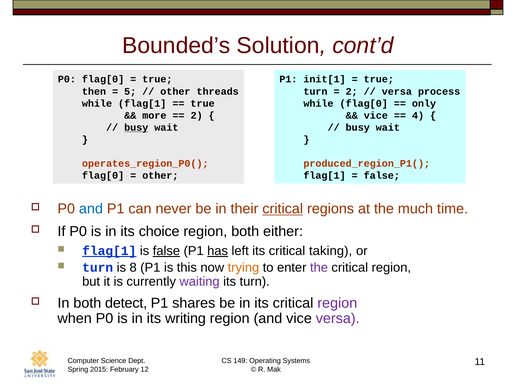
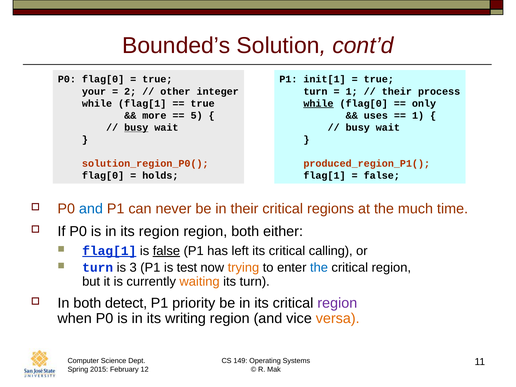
then: then -> your (94, 91)
5: 5 -> 2 (130, 91)
threads: threads -> integer (218, 91)
2: 2 -> 1 (352, 91)
versa: versa -> their (397, 91)
while underline: none -> present (318, 103)
2: 2 -> 5 (197, 115)
vice: vice -> uses (376, 115)
4: 4 -> 1 (418, 115)
operates_region_P0(: operates_region_P0( -> solution_region_P0( (145, 164)
other: other -> holds (160, 176)
critical underline: present -> none (283, 209)
its choice: choice -> region (159, 231)
has underline: present -> none (218, 251)
taking: taking -> calling (331, 251)
8: 8 -> 3 (133, 267)
this: this -> test (187, 267)
the colour: purple -> blue (319, 267)
waiting colour: purple -> orange (200, 281)
shares: shares -> priority (194, 303)
versa colour: purple -> orange (338, 319)
